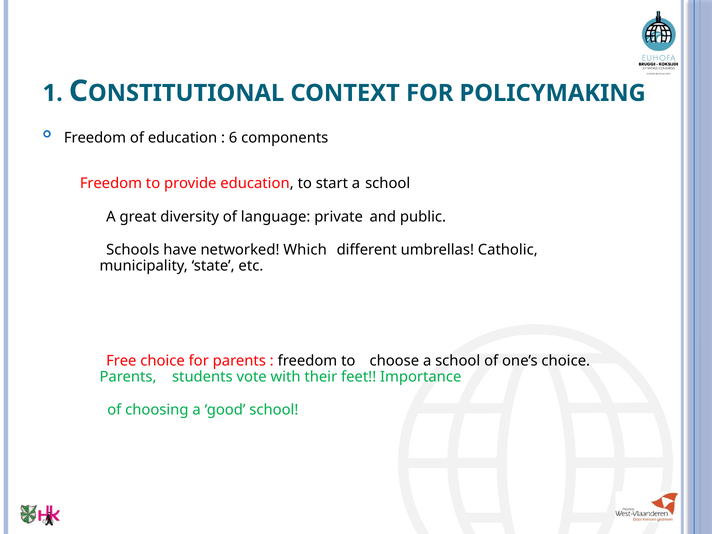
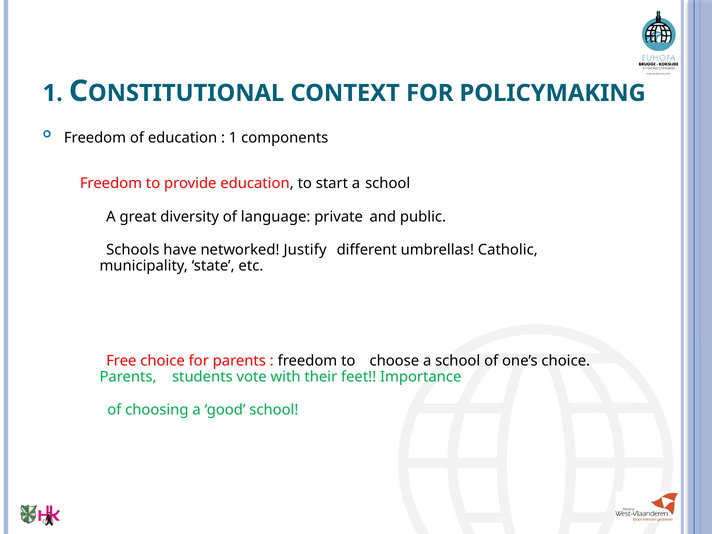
6: 6 -> 1 (233, 138)
Which: Which -> Justify (305, 250)
